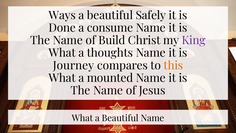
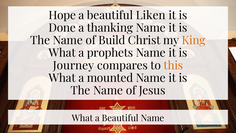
Ways: Ways -> Hope (62, 15)
Safely: Safely -> Liken (151, 15)
consume: consume -> thanking (110, 28)
King colour: purple -> orange (194, 40)
thoughts: thoughts -> prophets (110, 53)
